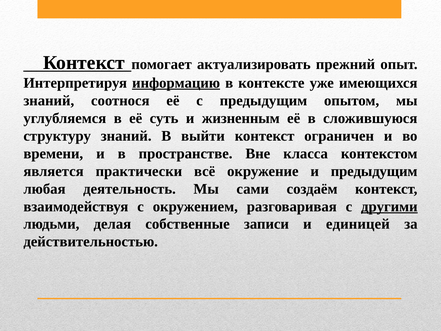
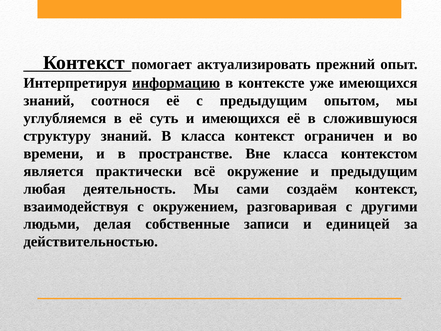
и жизненным: жизненным -> имеющихся (241, 118)
В выйти: выйти -> класса (203, 136)
другими underline: present -> none (389, 206)
